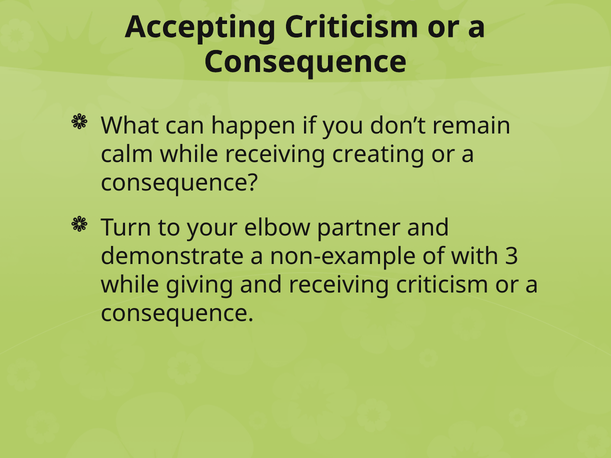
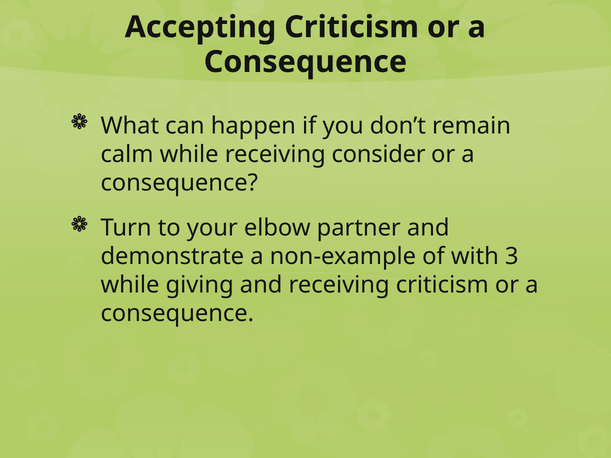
creating: creating -> consider (379, 154)
